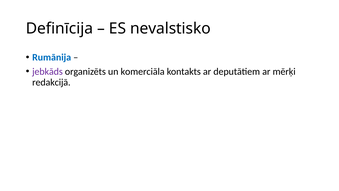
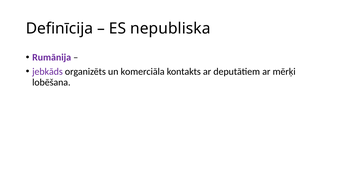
nevalstisko: nevalstisko -> nepubliska (170, 28)
Rumānija colour: blue -> purple (52, 57)
redakcijā: redakcijā -> lobēšana (51, 82)
